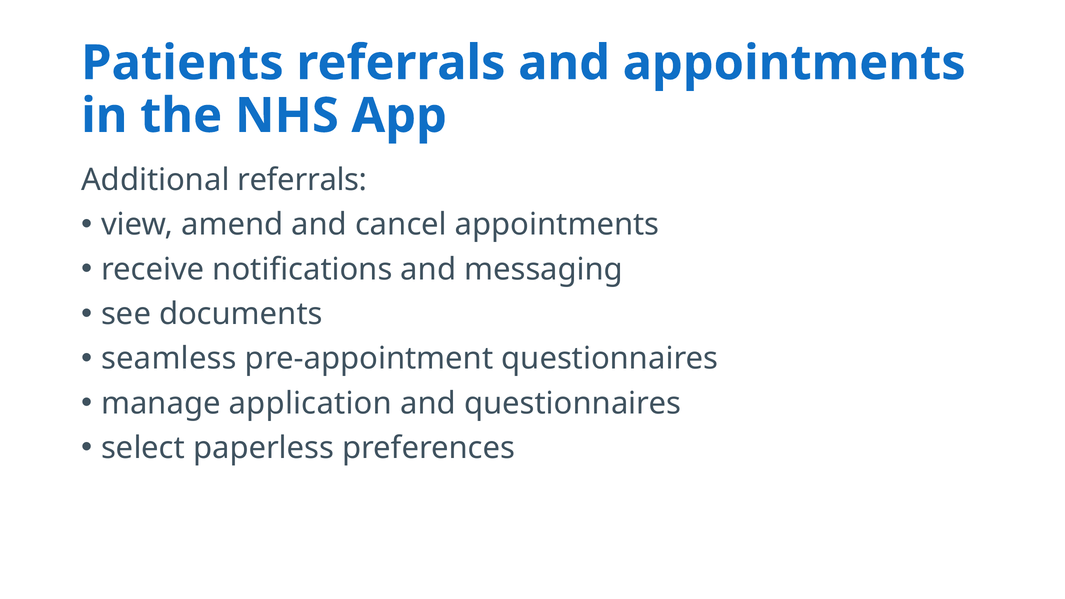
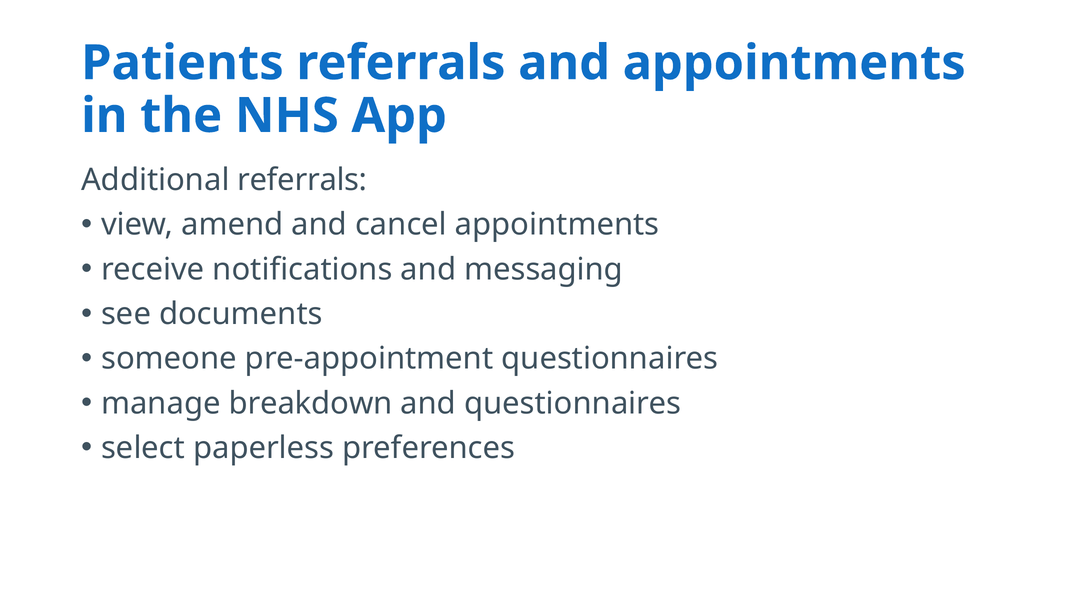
seamless: seamless -> someone (169, 359)
application: application -> breakdown (311, 403)
